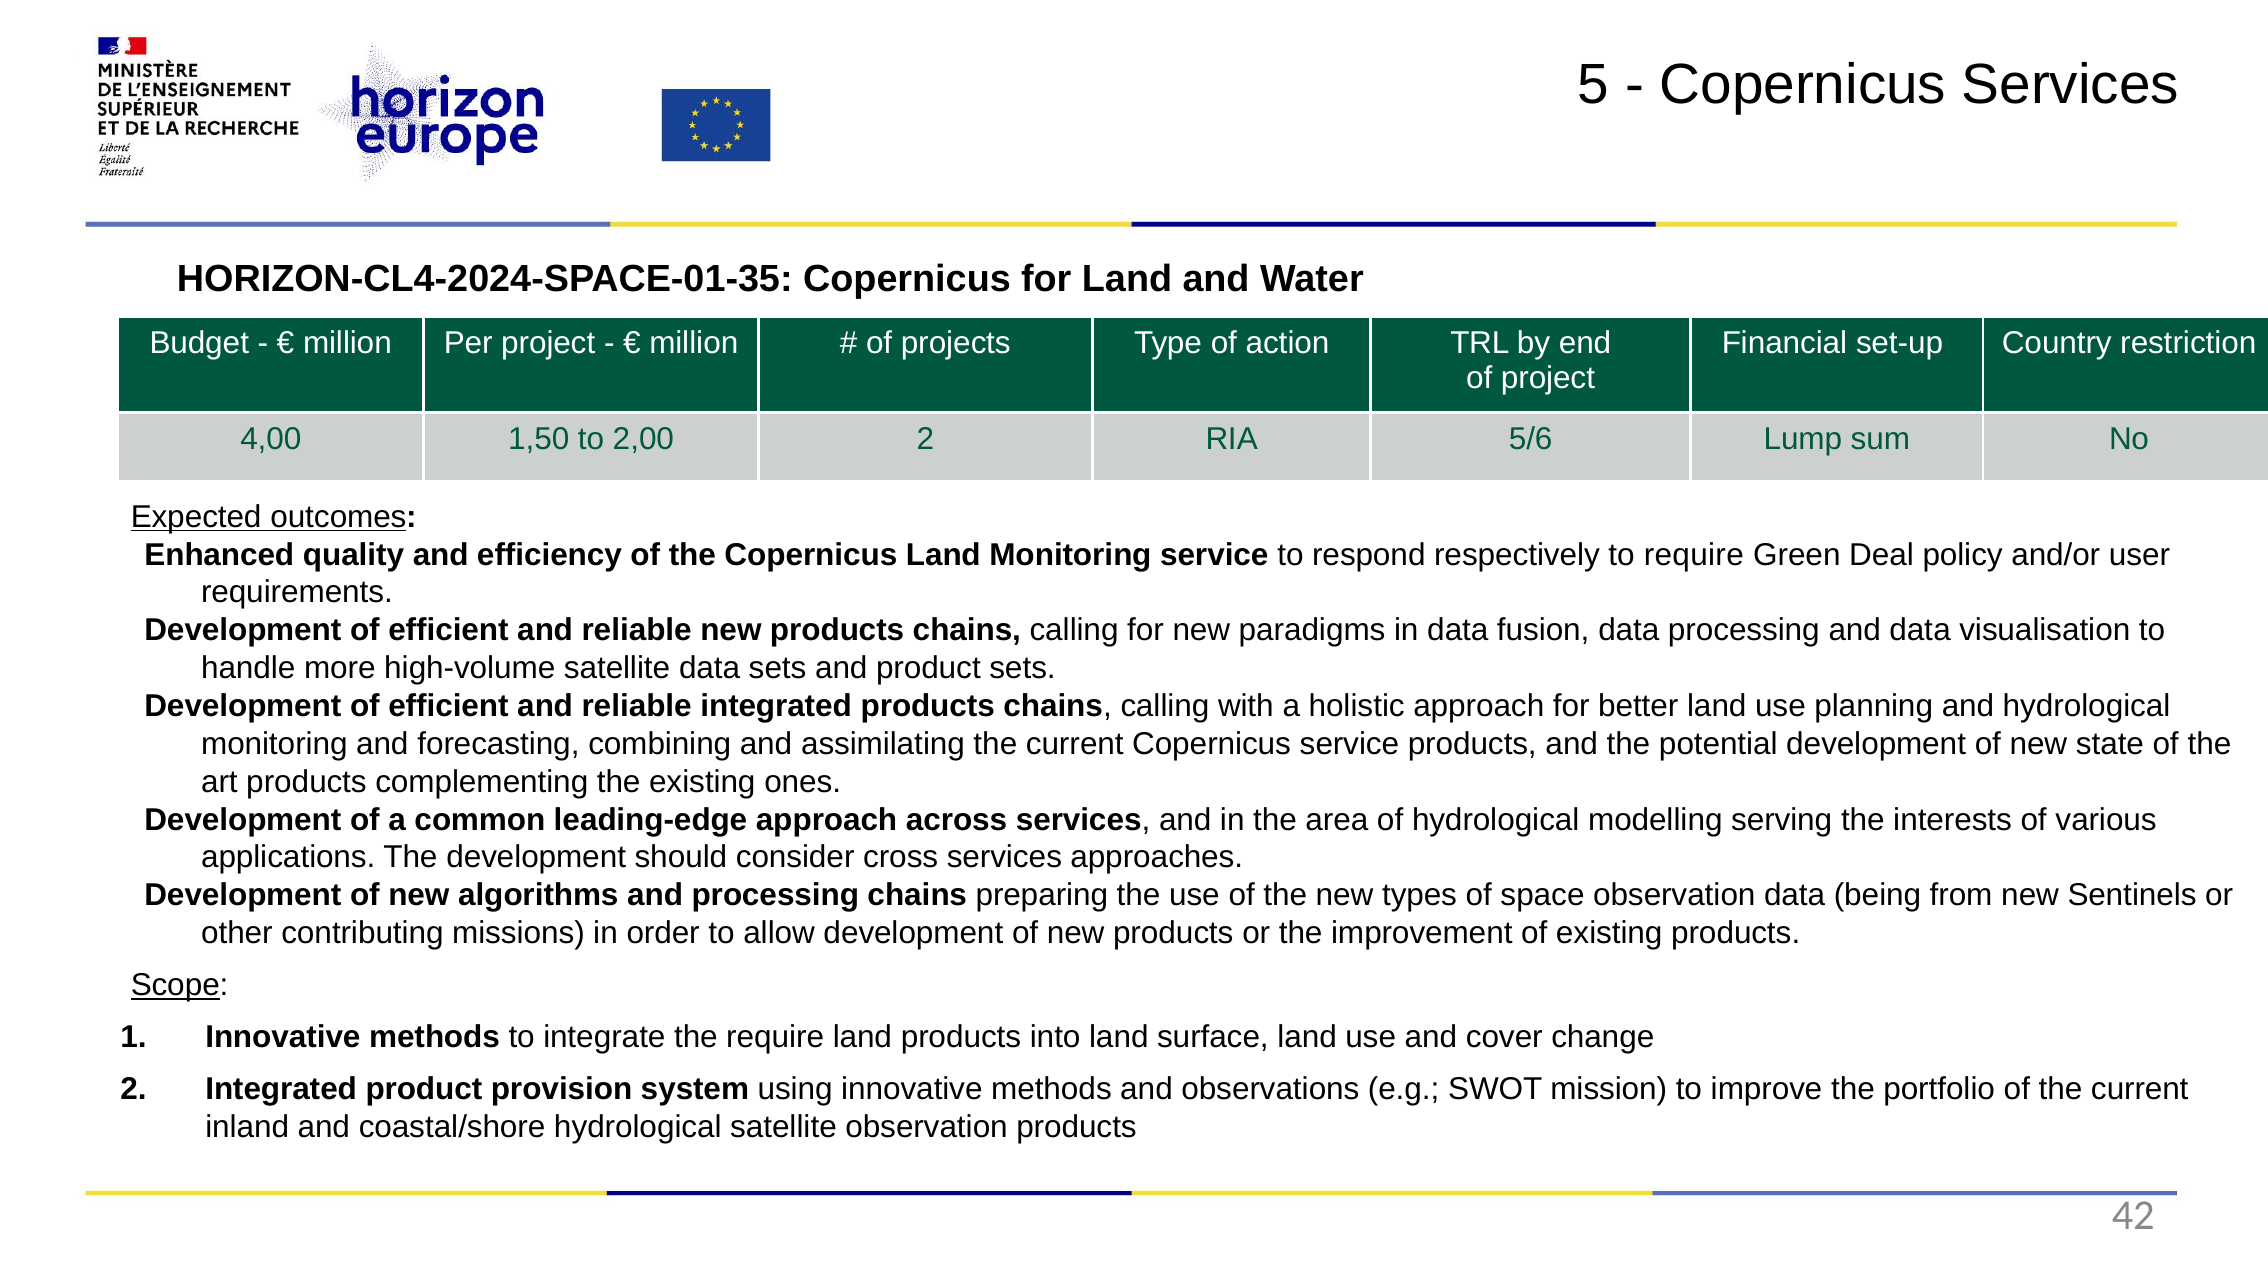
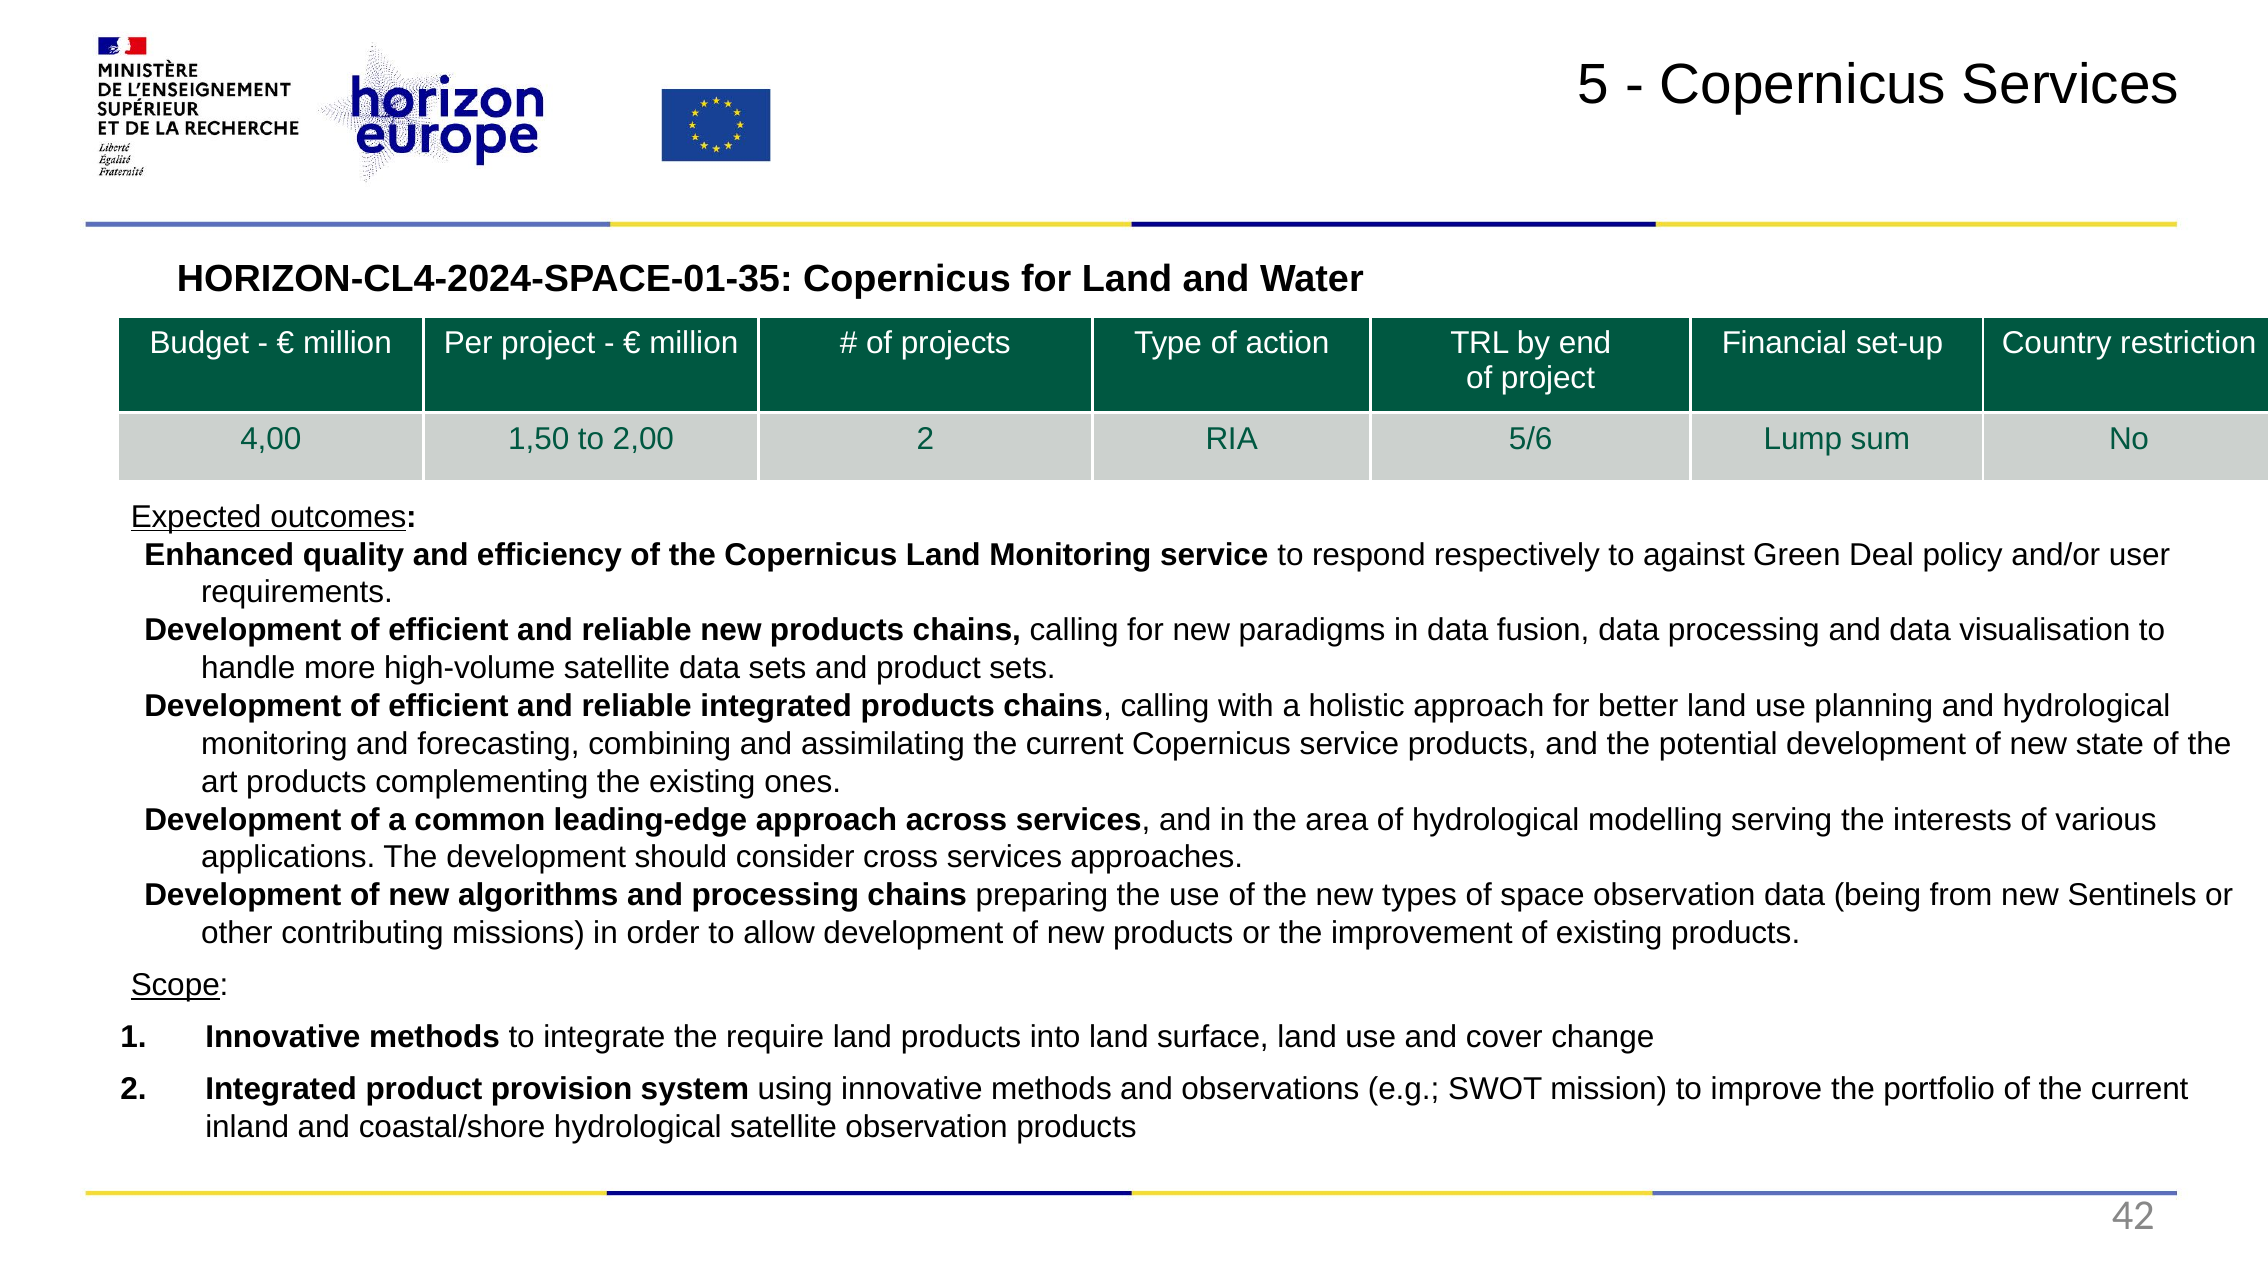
to require: require -> against (1694, 555)
